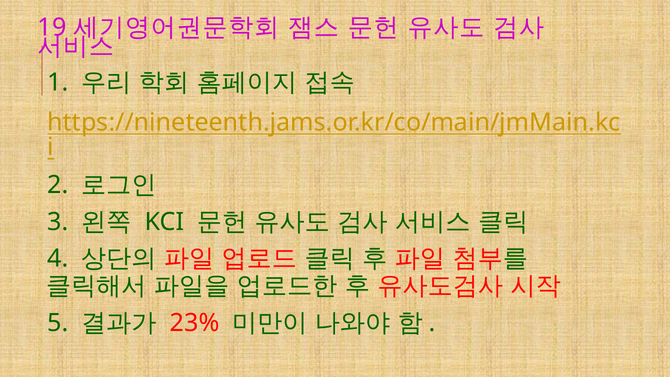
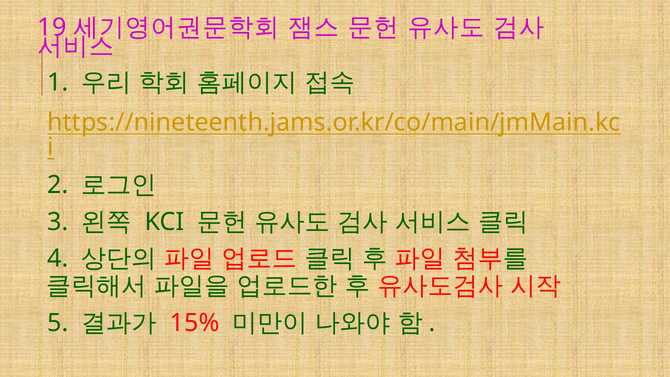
23%: 23% -> 15% (195, 323)
